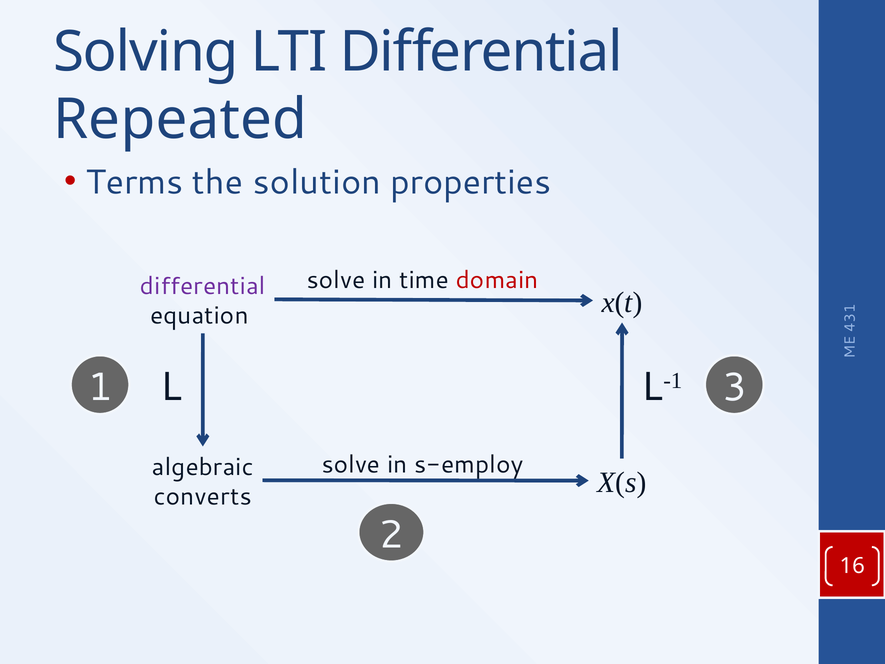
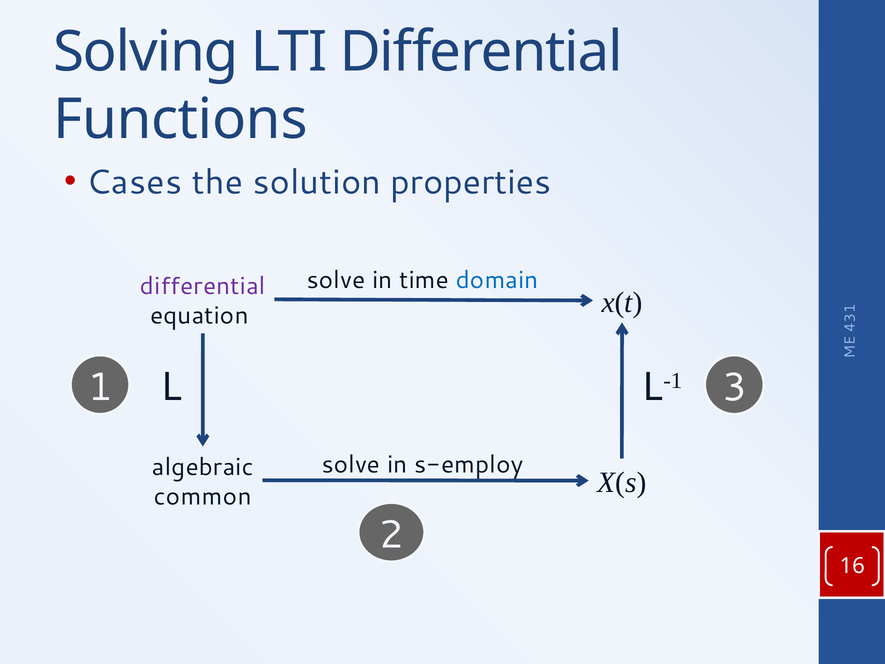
Repeated: Repeated -> Functions (180, 120)
Terms: Terms -> Cases (134, 182)
domain colour: red -> blue (497, 280)
converts: converts -> common (203, 497)
